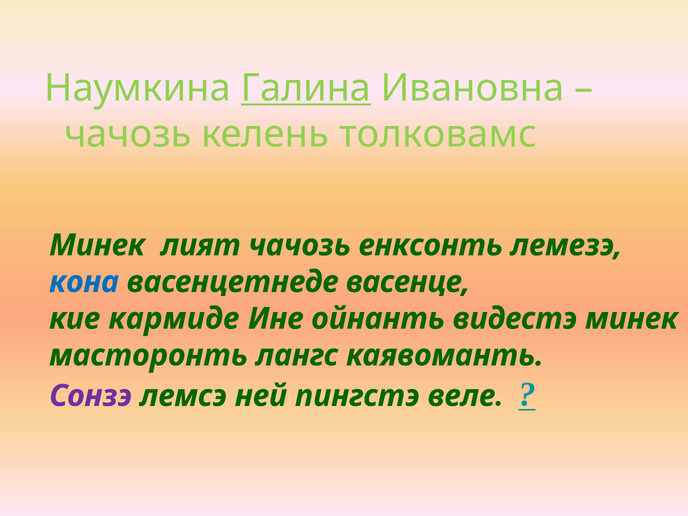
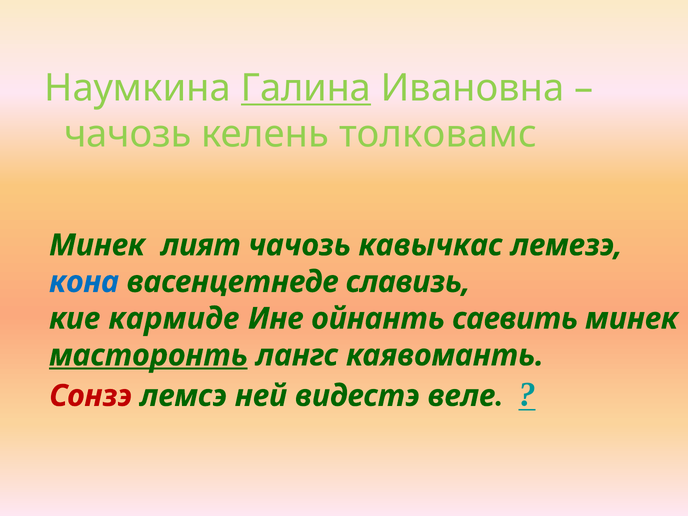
енксонть: енксонть -> кавычкас (431, 245)
васенце: васенце -> славизь (408, 282)
видестэ: видестэ -> саевить (515, 319)
масторонть underline: none -> present (148, 355)
Сонзэ colour: purple -> red (91, 396)
пингстэ: пингстэ -> видестэ (357, 396)
